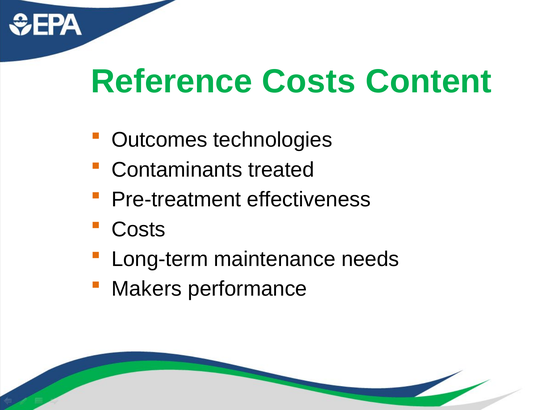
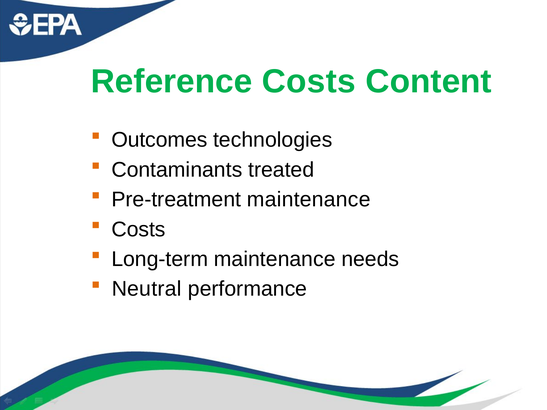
Pre-treatment effectiveness: effectiveness -> maintenance (309, 200)
Makers: Makers -> Neutral (147, 289)
